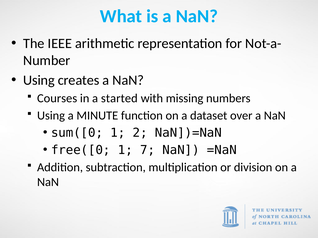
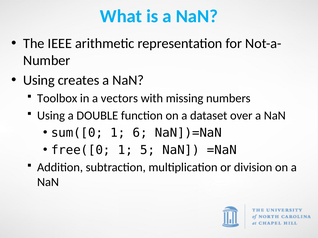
Courses: Courses -> Toolbox (57, 99)
started: started -> vectors (119, 99)
MINUTE: MINUTE -> DOUBLE (97, 116)
2: 2 -> 6 (140, 133)
7: 7 -> 5 (148, 150)
